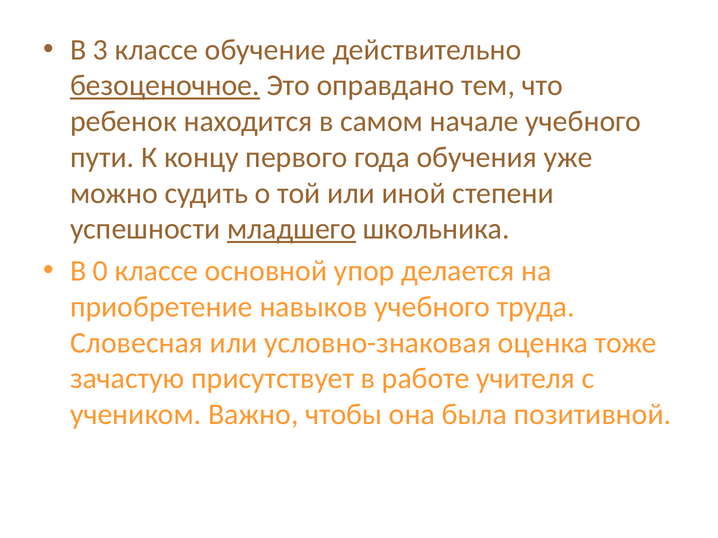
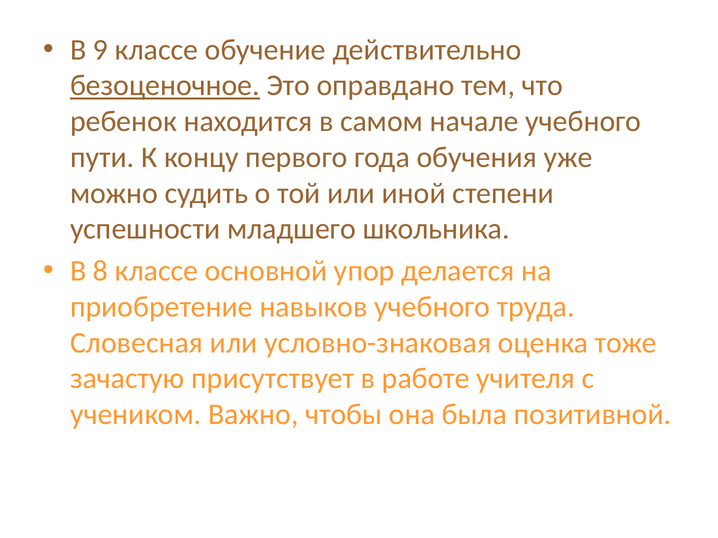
3: 3 -> 9 (101, 50)
младшего underline: present -> none (291, 229)
0: 0 -> 8 (101, 271)
